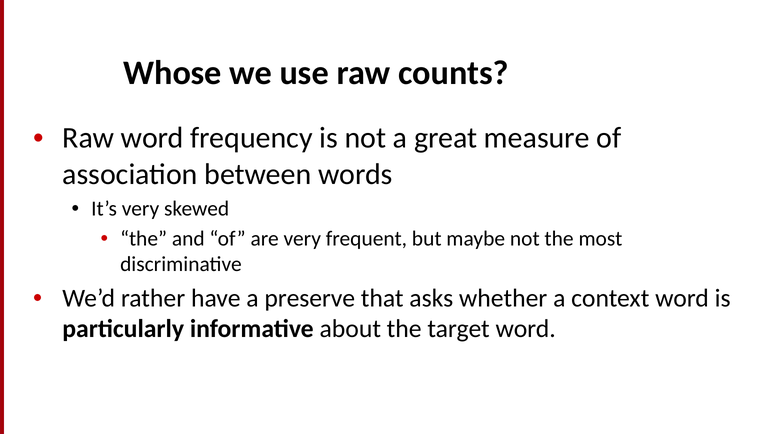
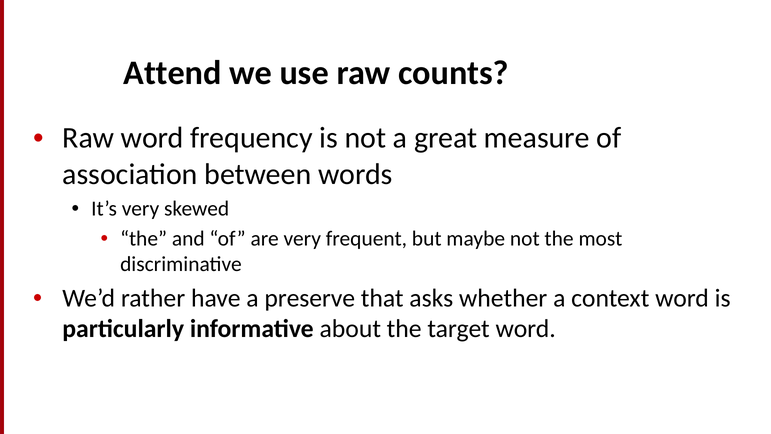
Whose: Whose -> Attend (172, 73)
